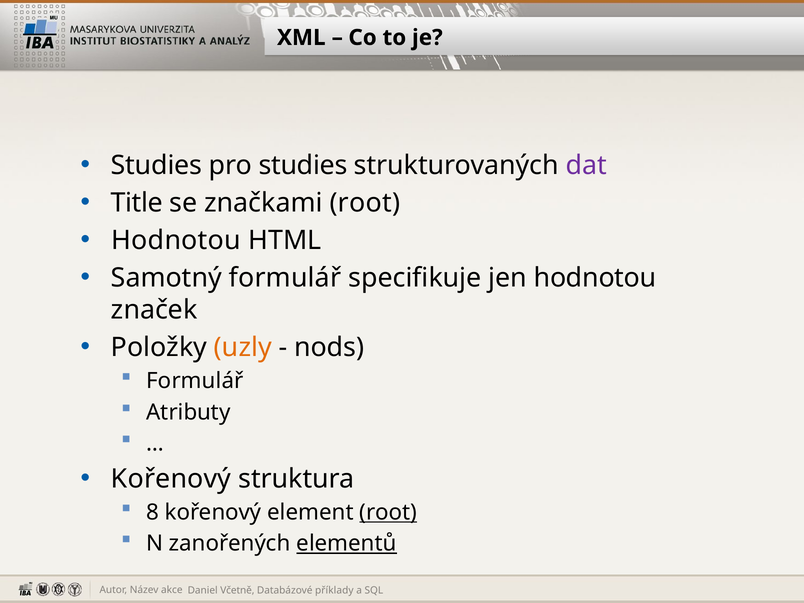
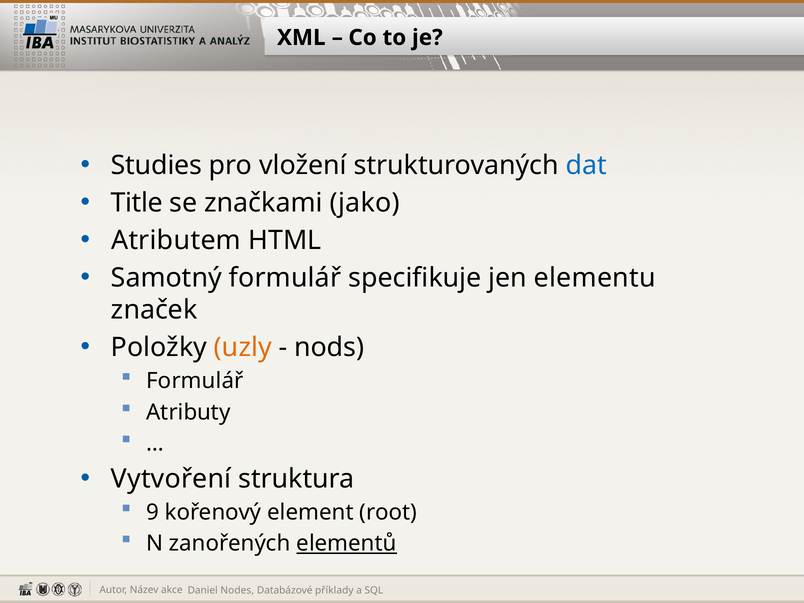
pro studies: studies -> vložení (303, 165)
dat colour: purple -> blue (586, 165)
značkami root: root -> jako (365, 203)
Hodnotou: Hodnotou -> Atributem (176, 240)
jen hodnotou: hodnotou -> elementu (595, 278)
Kořenový: Kořenový -> Vytvoření (171, 479)
8: 8 -> 9 (153, 512)
root underline: present -> none (388, 512)
Včetně: Včetně -> Nodes (237, 590)
